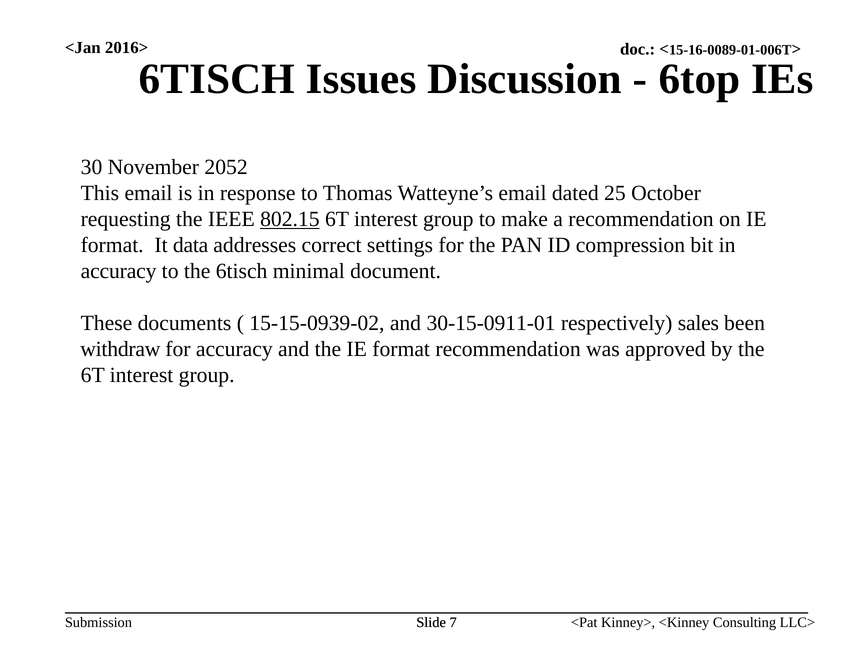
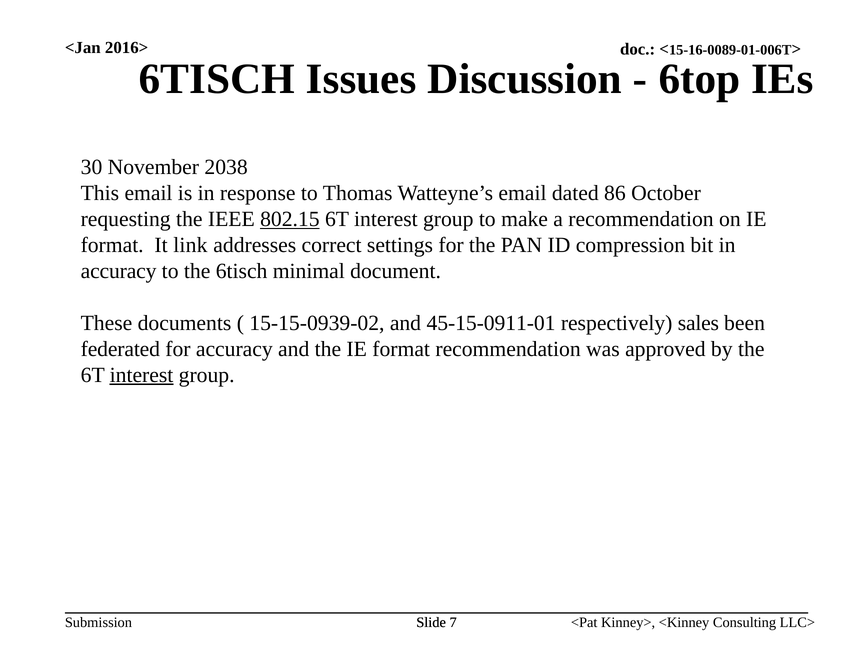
2052: 2052 -> 2038 (226, 167)
25: 25 -> 86 (615, 193)
data: data -> link (190, 245)
30-15-0911-01: 30-15-0911-01 -> 45-15-0911-01 (491, 323)
withdraw: withdraw -> federated (120, 349)
interest underline: none -> present (142, 375)
